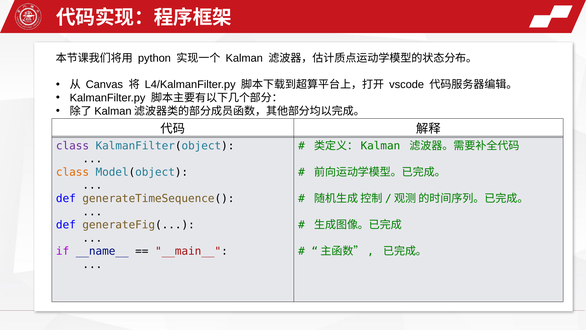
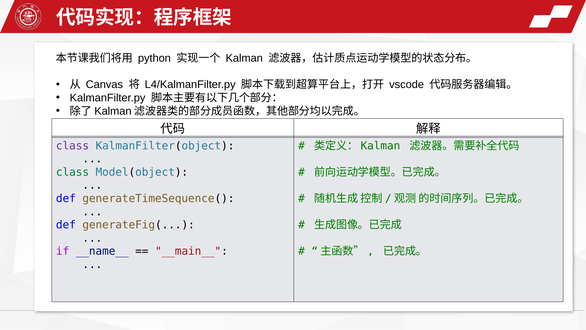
class colour: orange -> green (73, 172)
